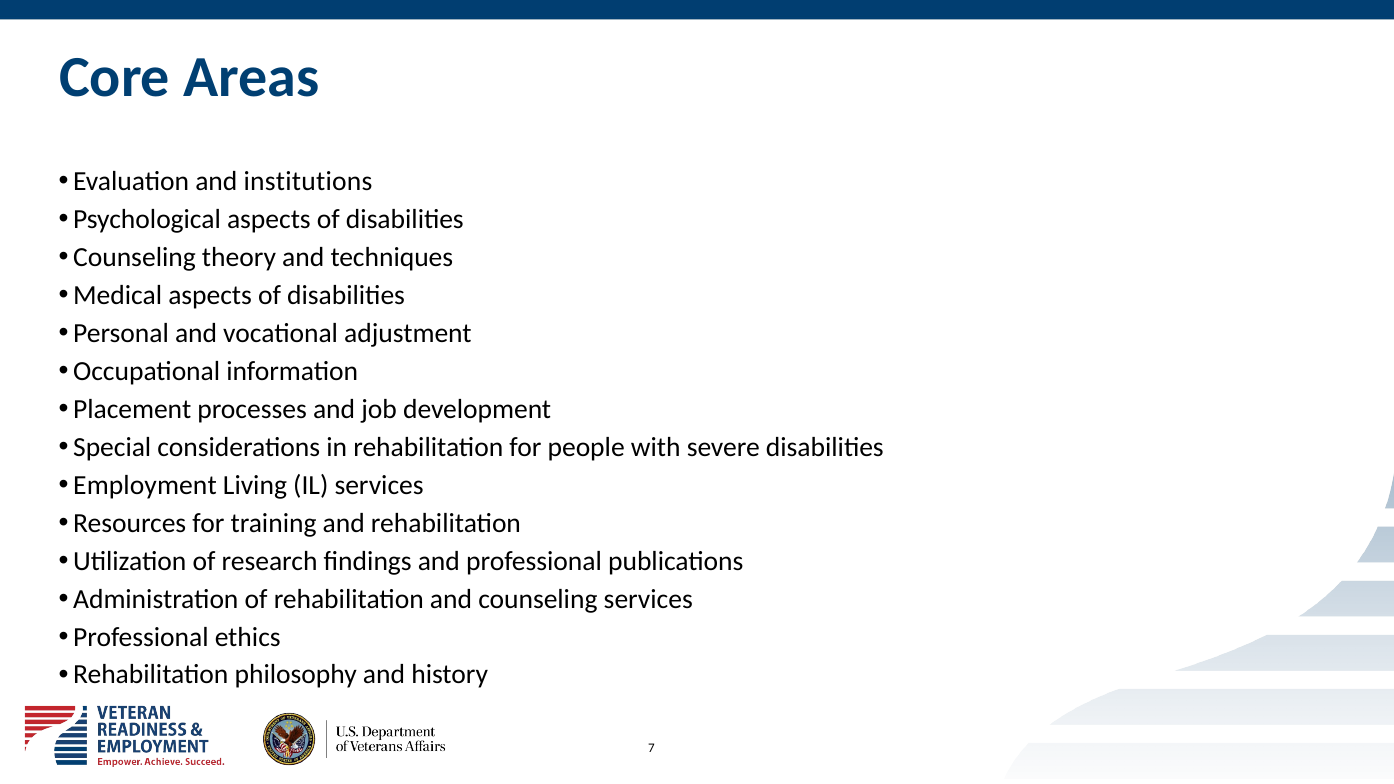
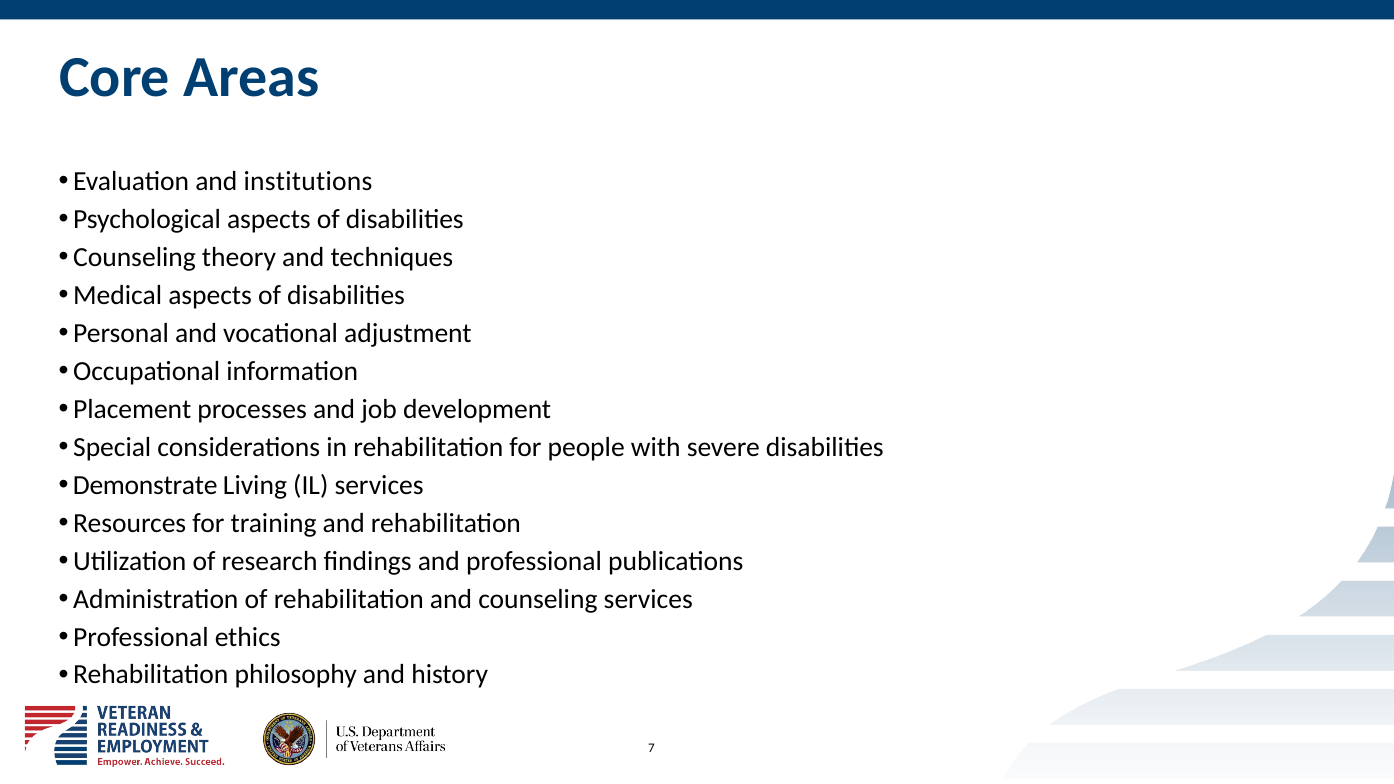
Employment: Employment -> Demonstrate (145, 485)
